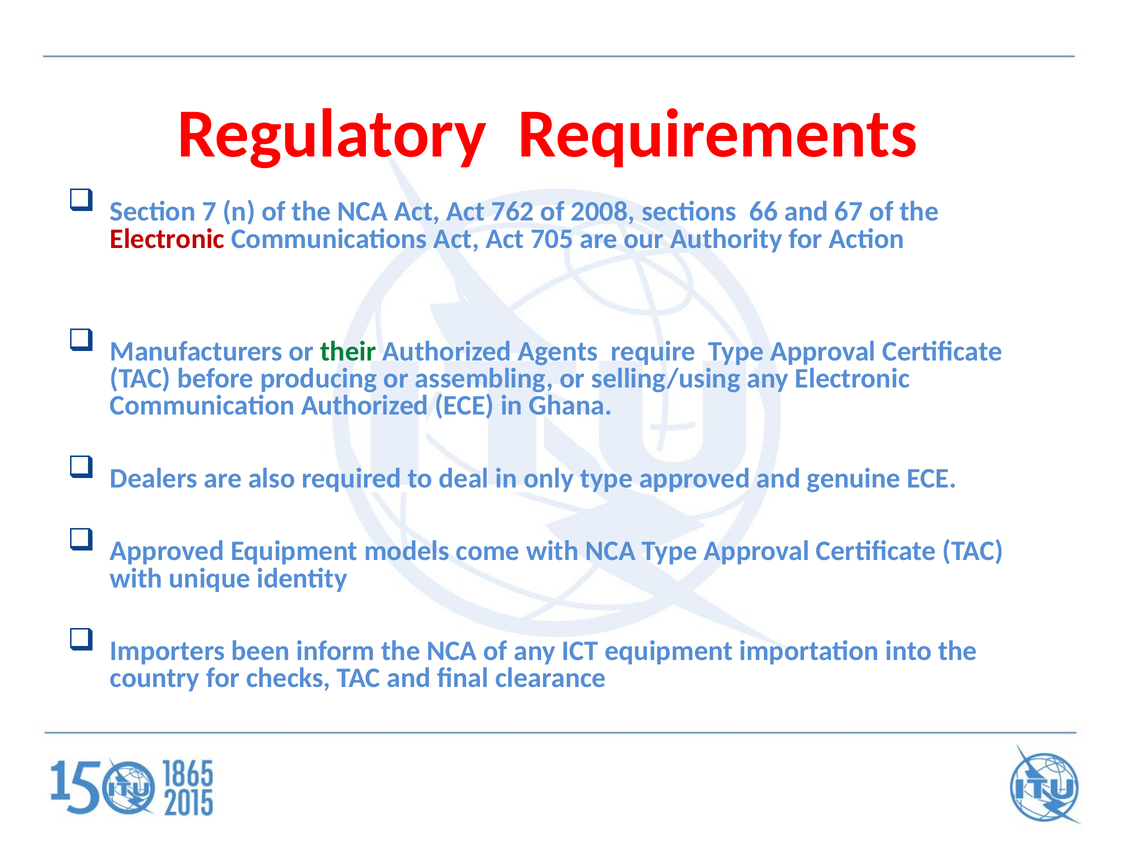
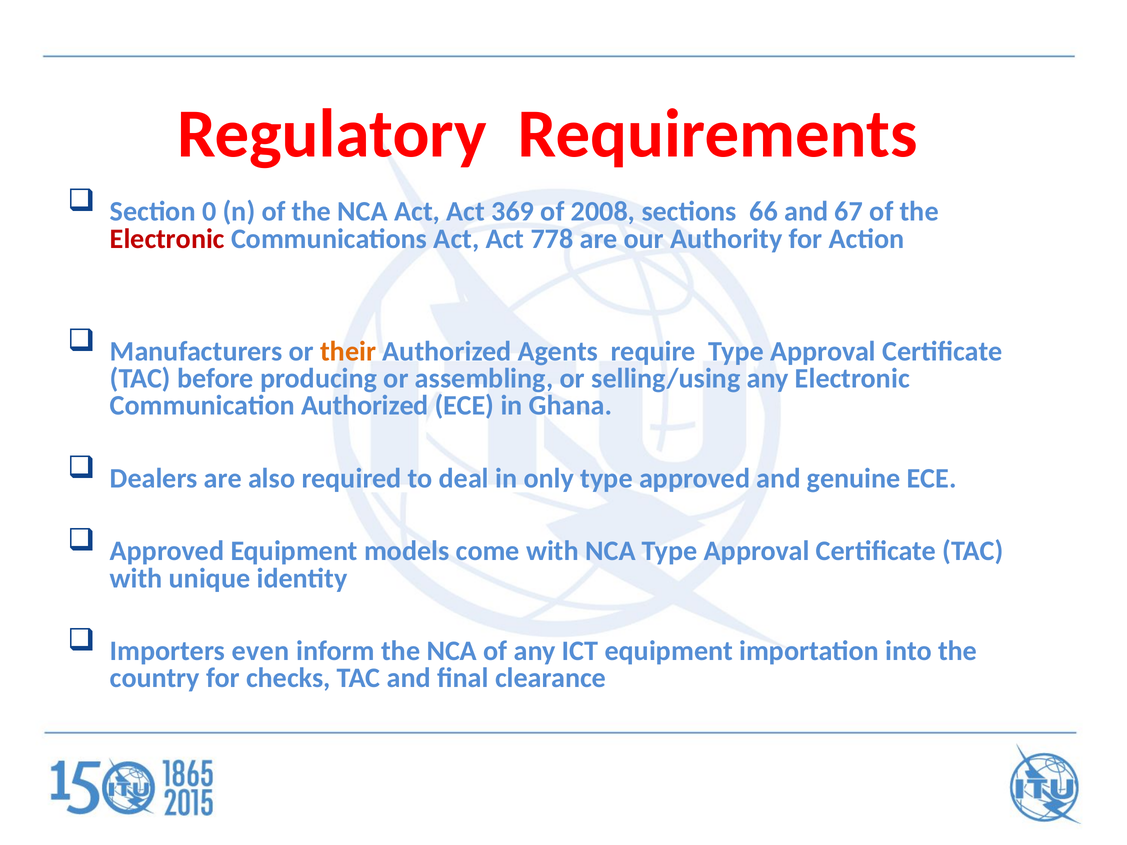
7: 7 -> 0 (209, 212)
762: 762 -> 369 (513, 212)
705: 705 -> 778 (552, 239)
their colour: green -> orange (348, 351)
been: been -> even (261, 651)
